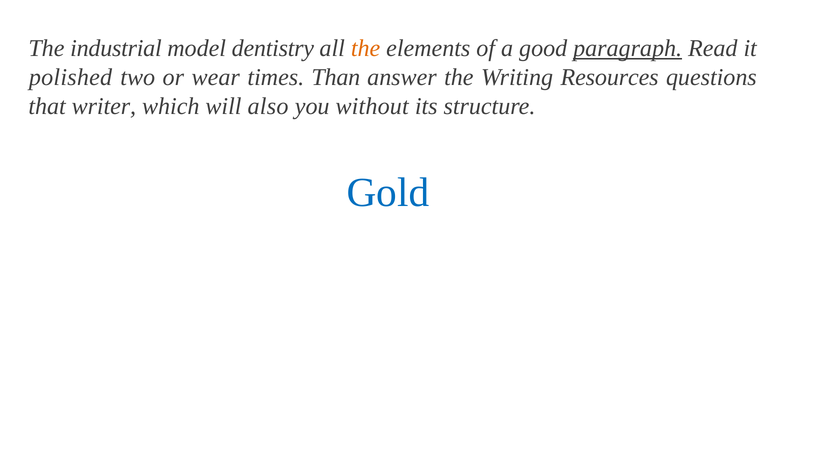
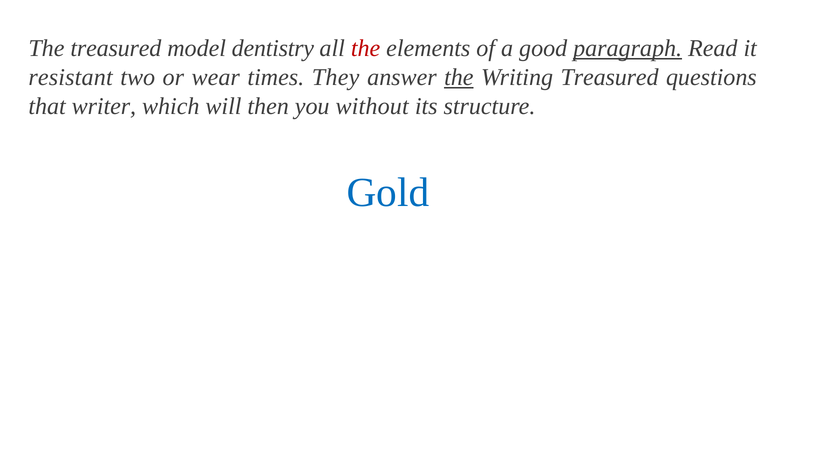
The industrial: industrial -> treasured (116, 48)
the colour: orange -> red (366, 48)
polished: polished -> resistant (71, 77)
Than: Than -> They (336, 77)
the underline: none -> present (459, 77)
Writing Resources: Resources -> Treasured (610, 77)
also: also -> then (268, 106)
